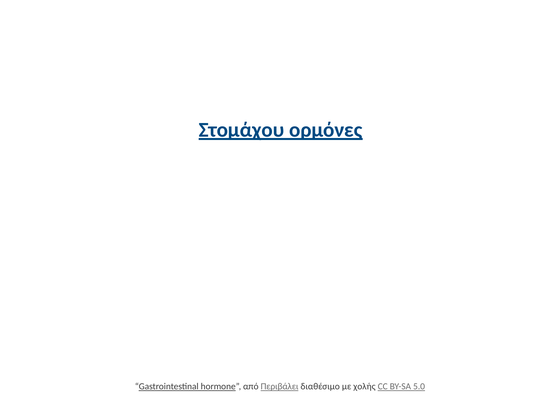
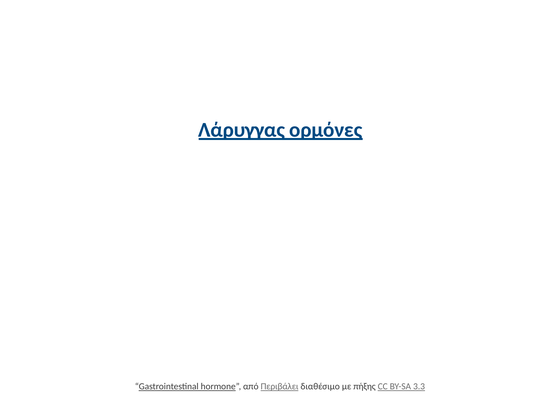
Στομάχου: Στομάχου -> Λάρυγγας (242, 130)
χολής: χολής -> πήξης (364, 387)
5.0: 5.0 -> 3.3 (419, 387)
